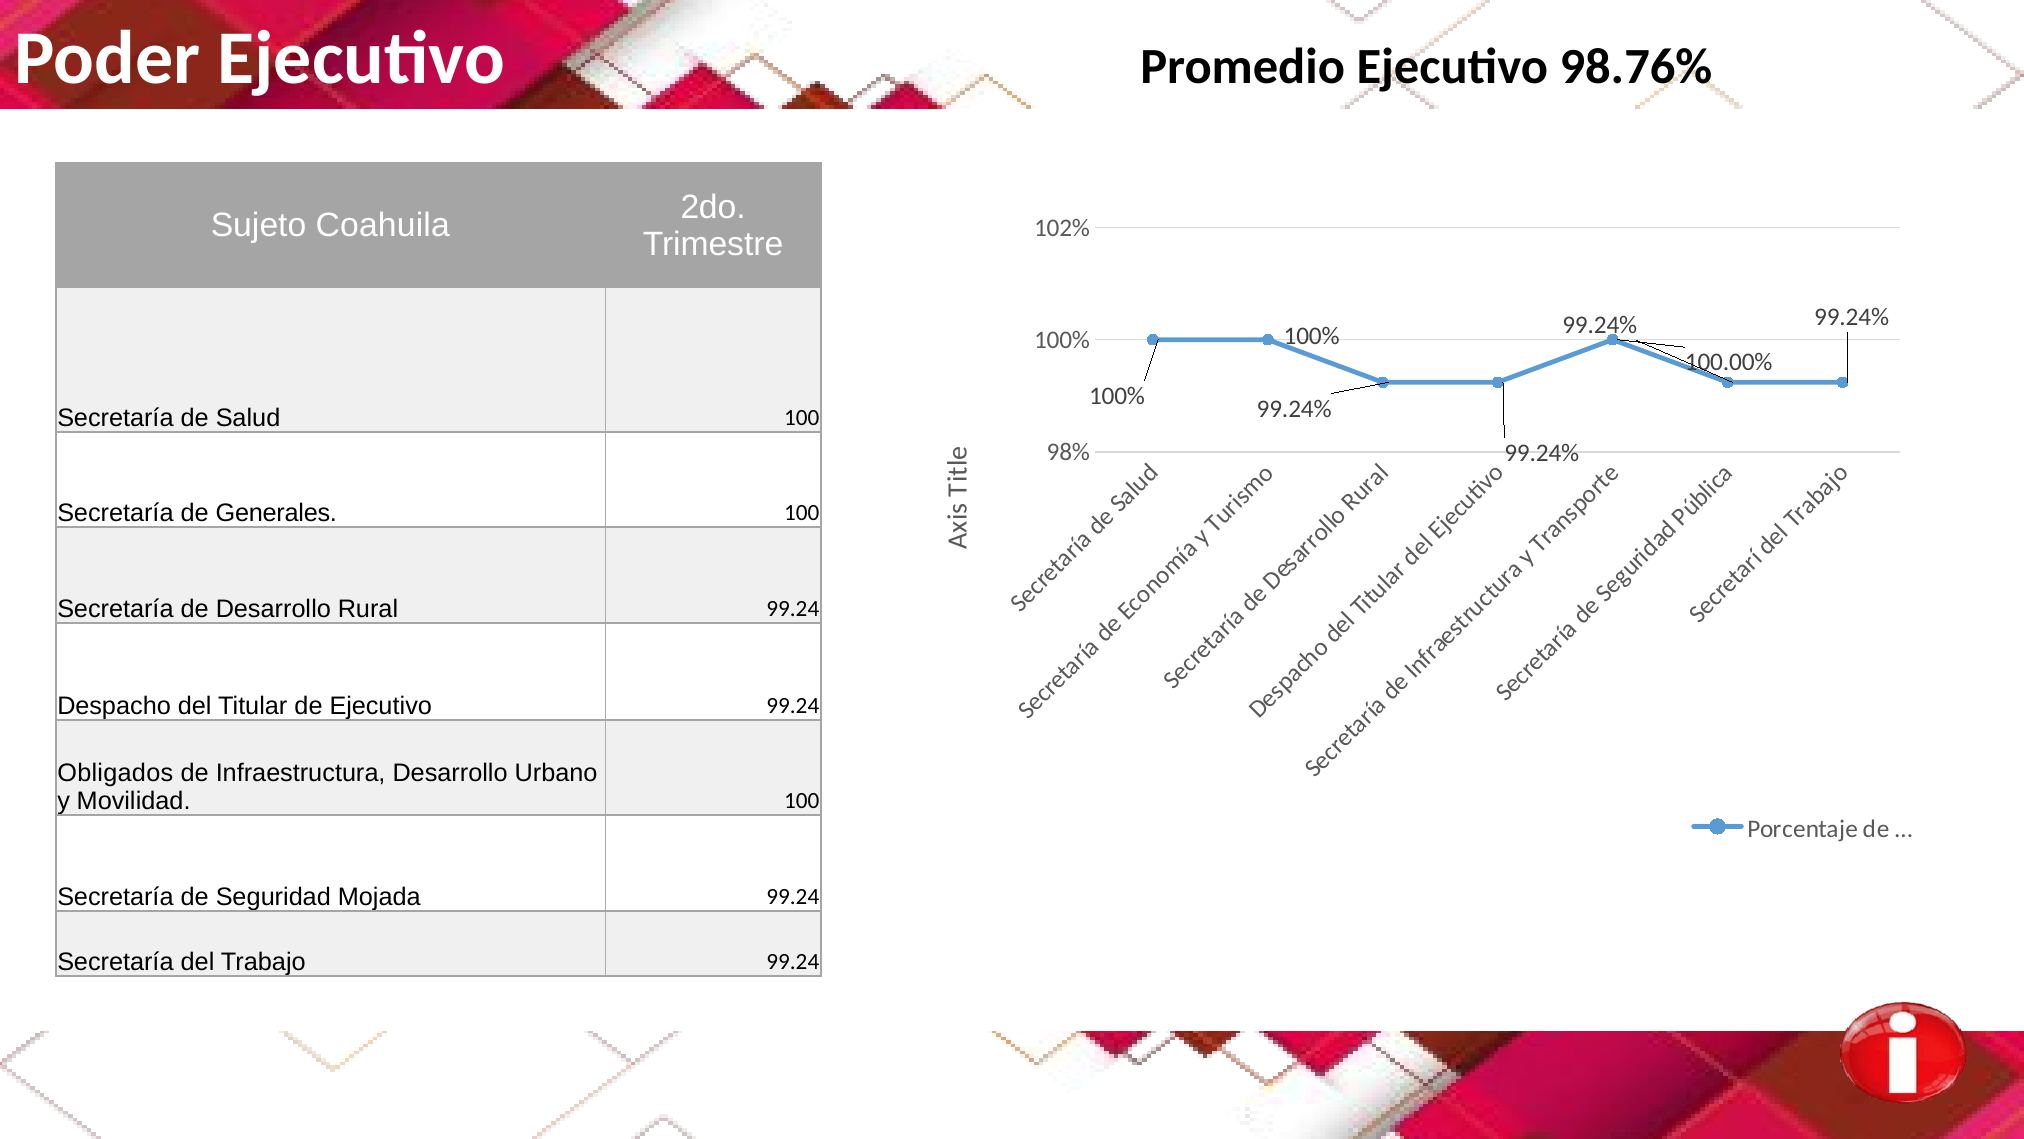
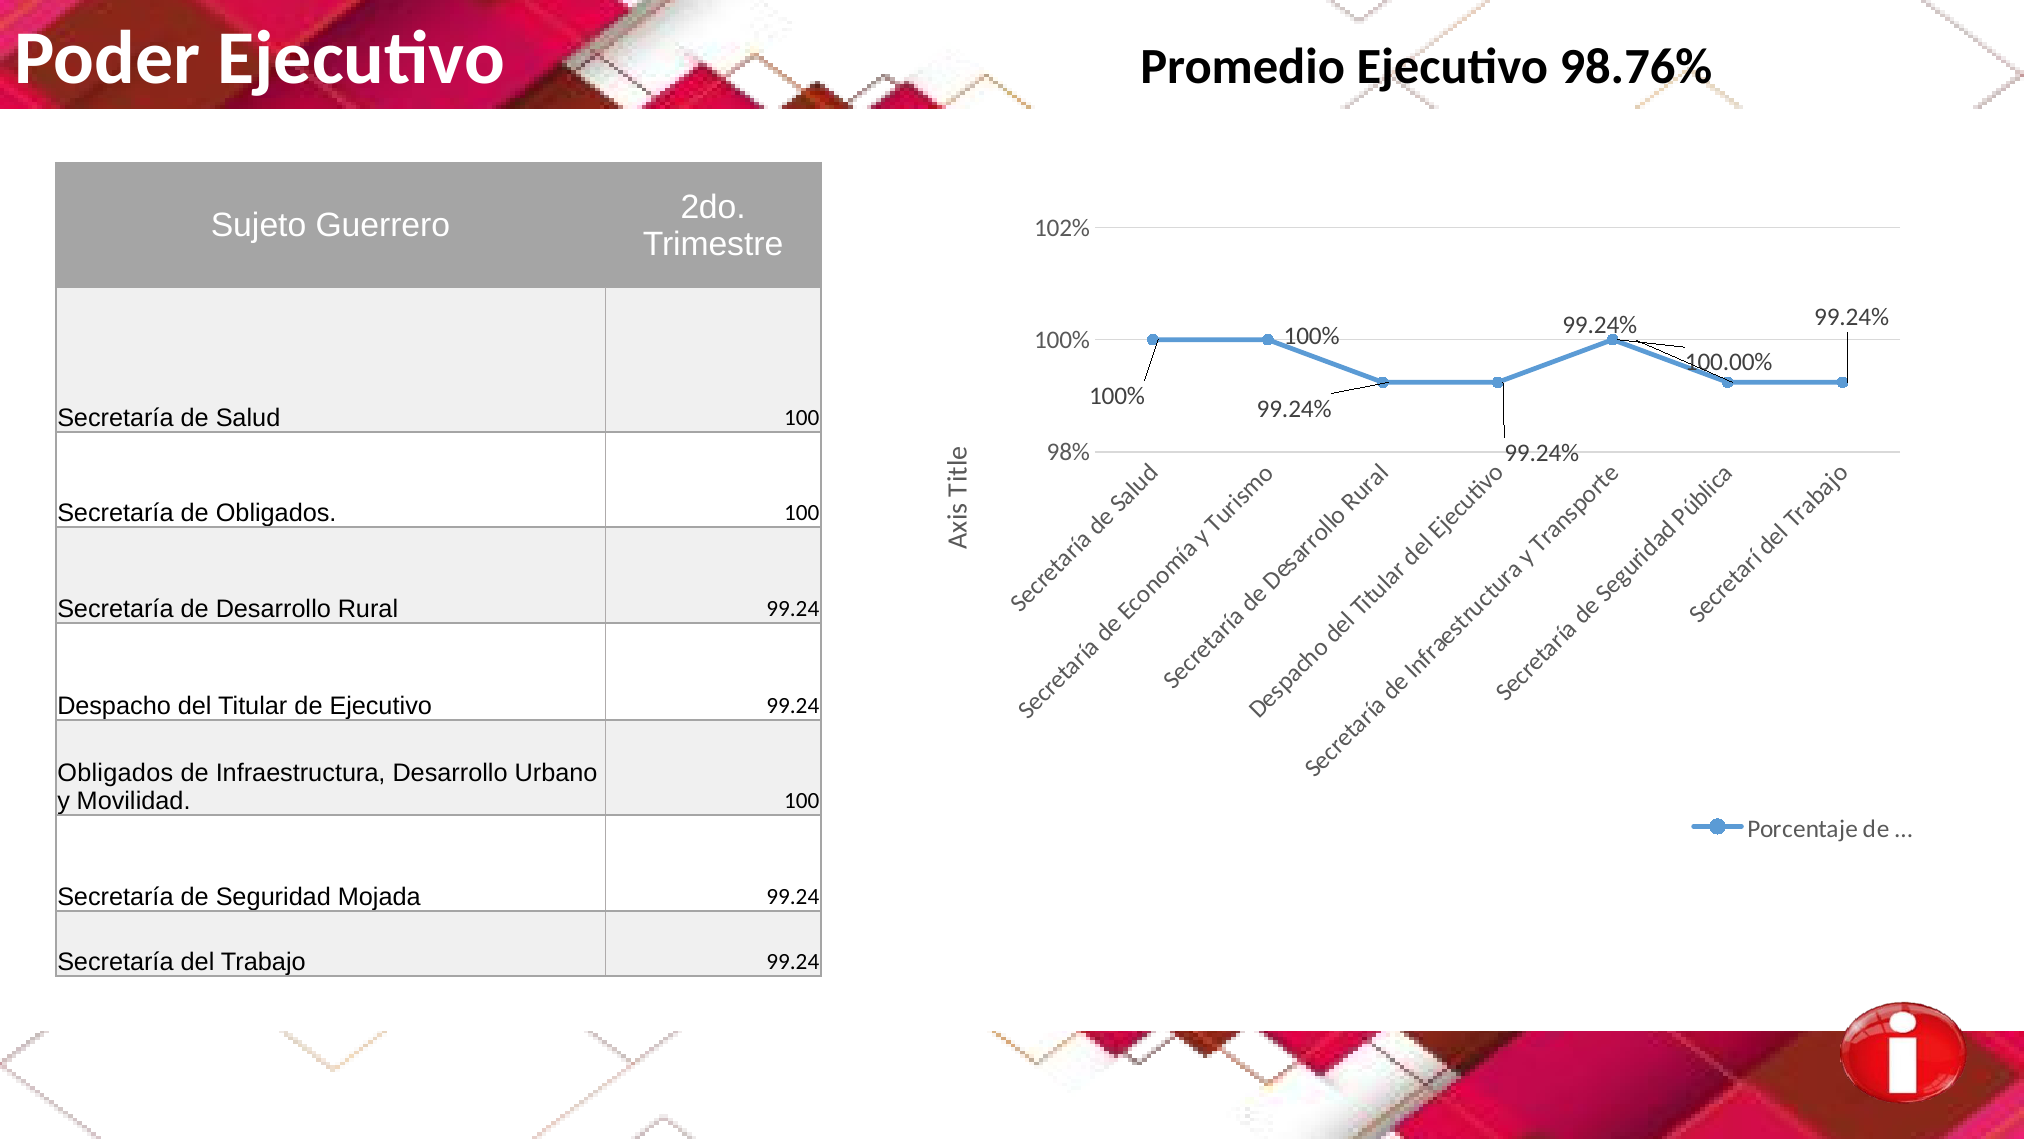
Coahuila: Coahuila -> Guerrero (383, 226)
de Generales: Generales -> Obligados (276, 513)
